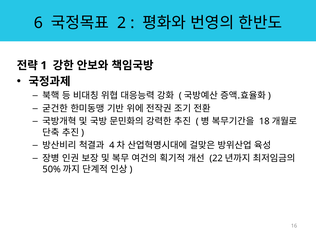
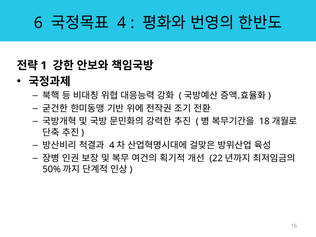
2: 2 -> 4 (122, 23)
